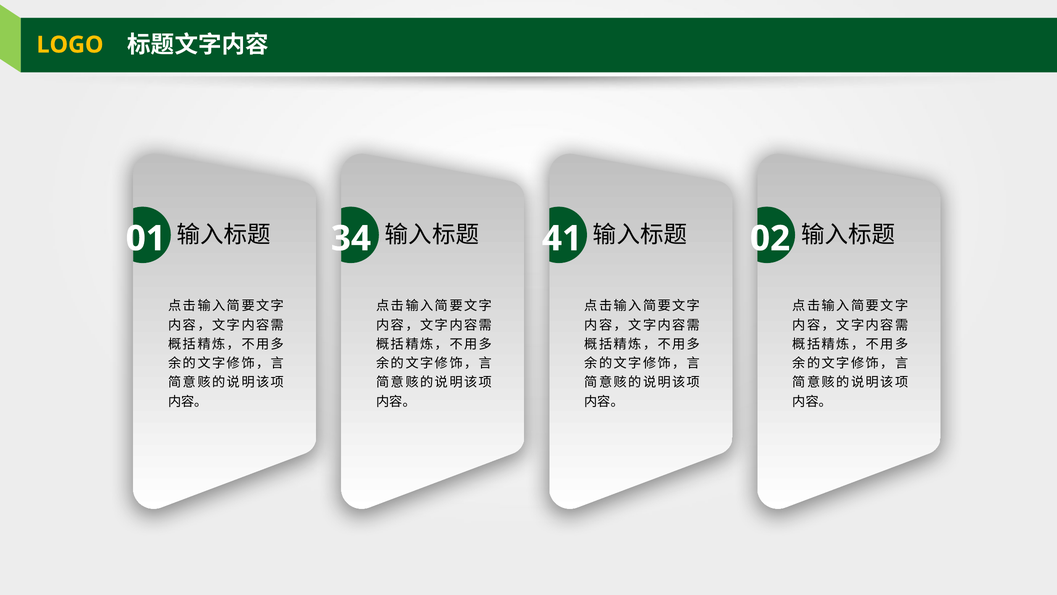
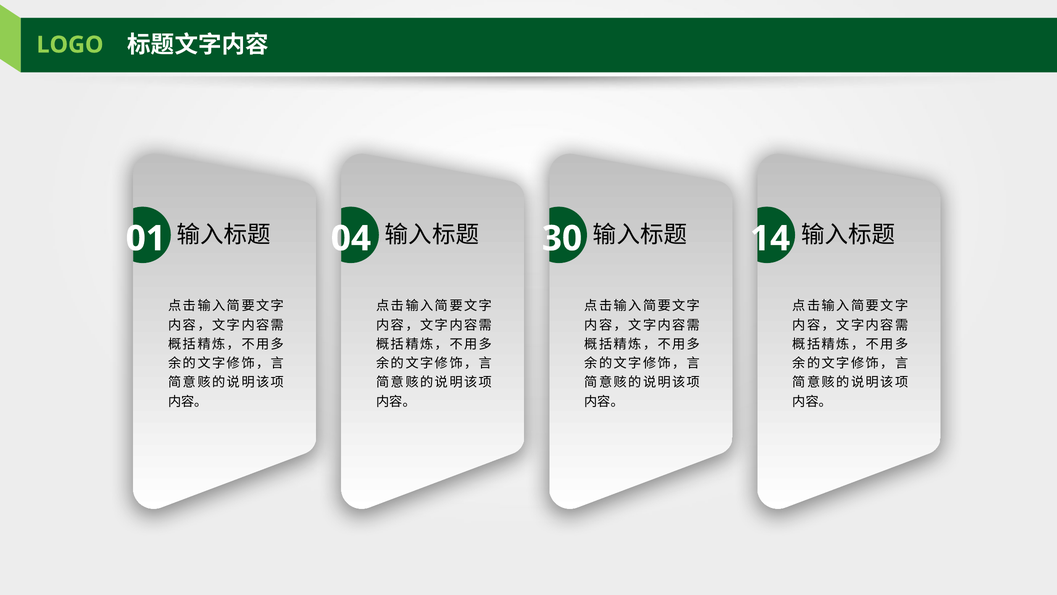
LOGO colour: yellow -> light green (70, 45)
34: 34 -> 04 (351, 238)
41: 41 -> 30 (562, 238)
02: 02 -> 14 (770, 238)
